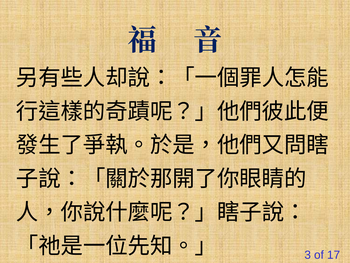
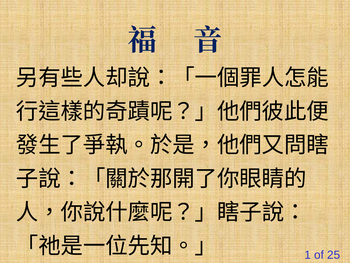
3: 3 -> 1 (308, 254)
17: 17 -> 25 (334, 254)
